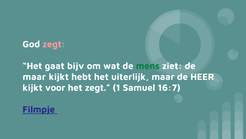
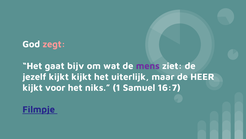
mens colour: green -> purple (148, 66)
maar: maar -> jezelf (34, 76)
kijkt hebt: hebt -> kijkt (81, 76)
het zegt: zegt -> niks (98, 87)
